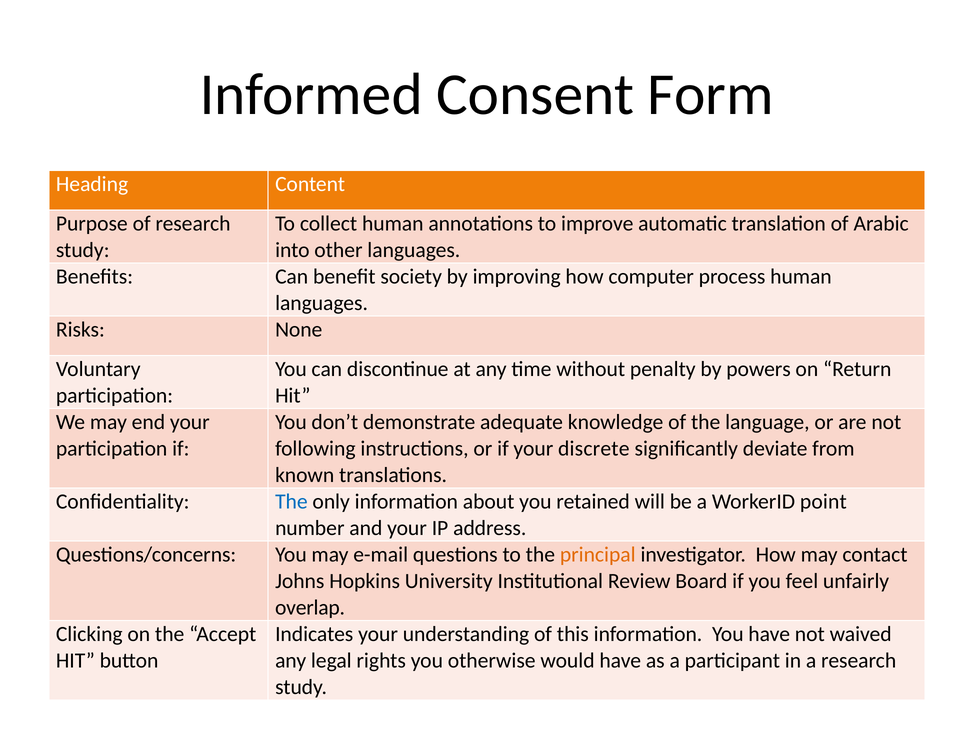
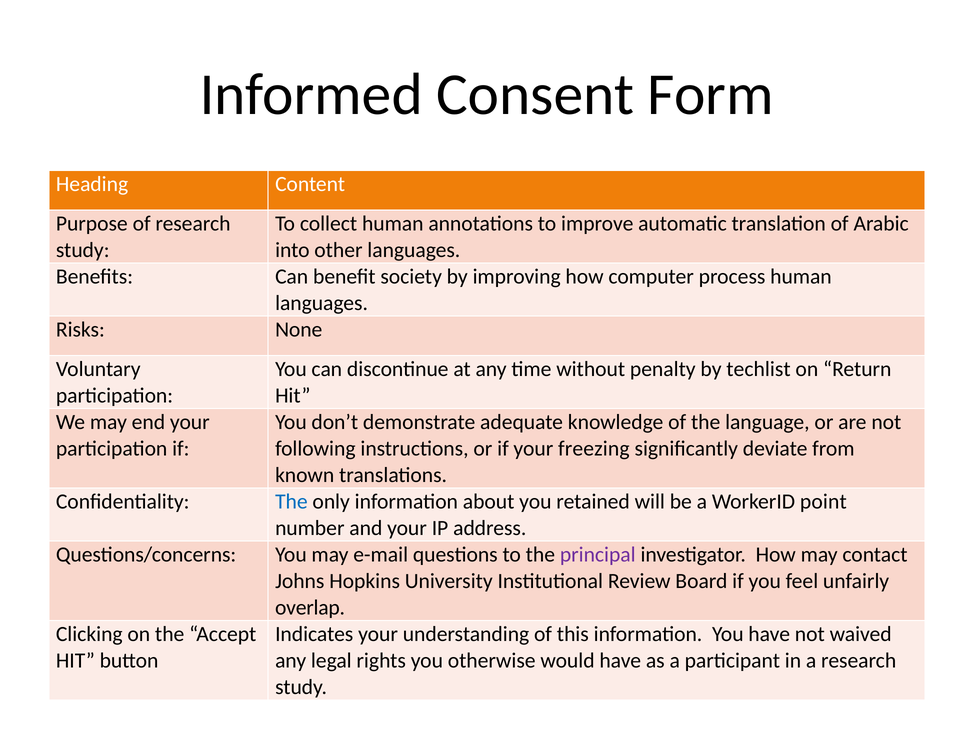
powers: powers -> techlist (758, 369)
discrete: discrete -> freezing (594, 448)
principal colour: orange -> purple (598, 554)
